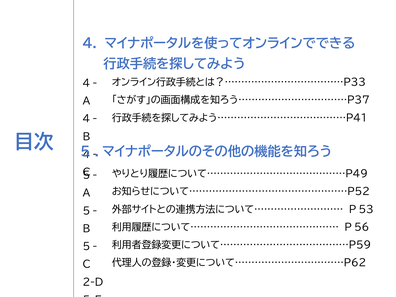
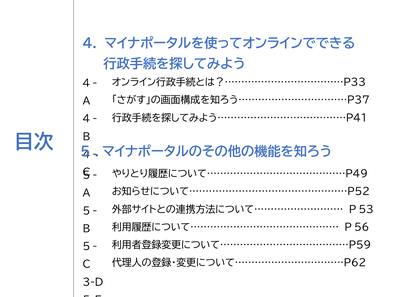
2-D: 2-D -> 3-D (93, 282)
